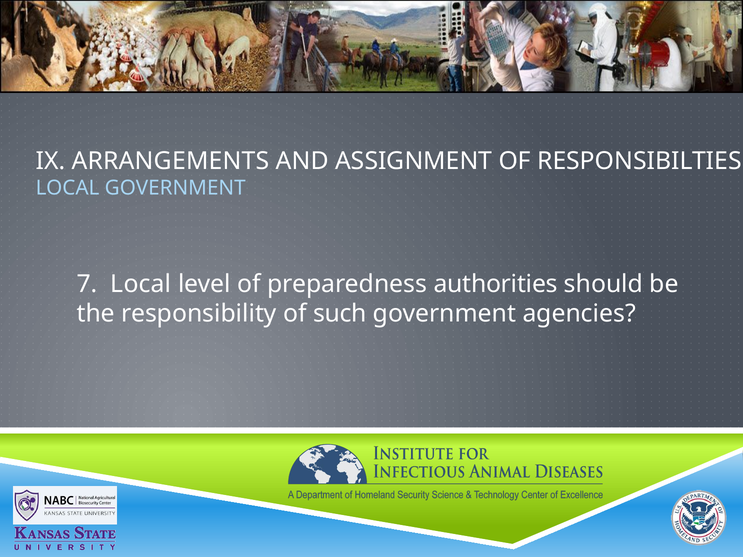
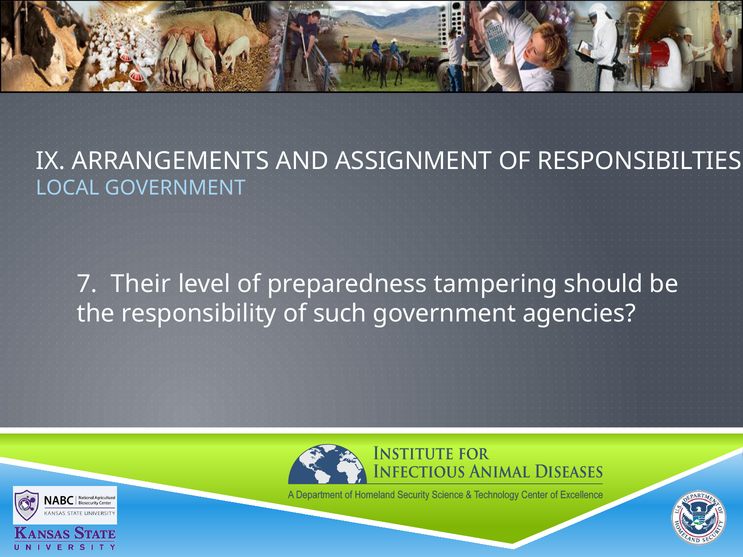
7 Local: Local -> Their (141, 284)
authorities: authorities -> tampering (495, 284)
